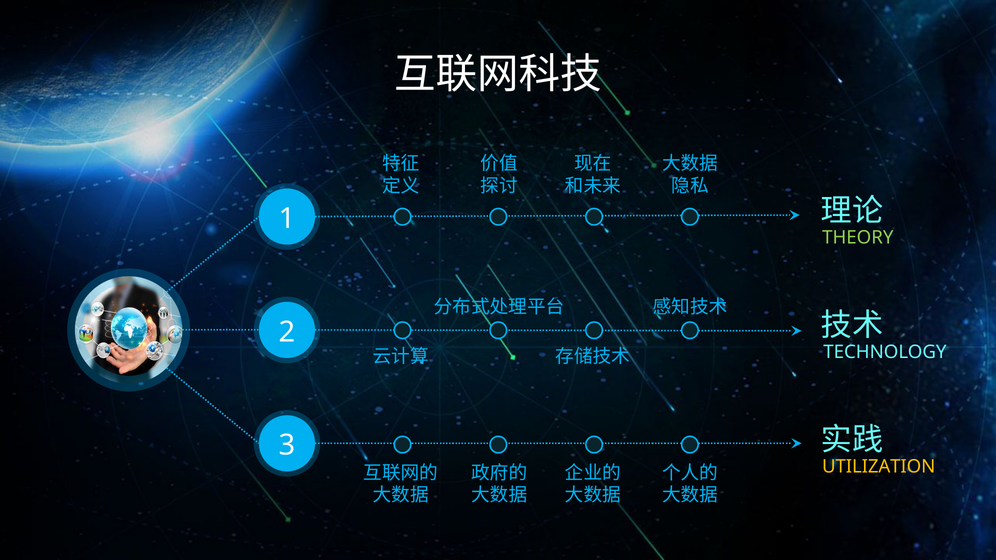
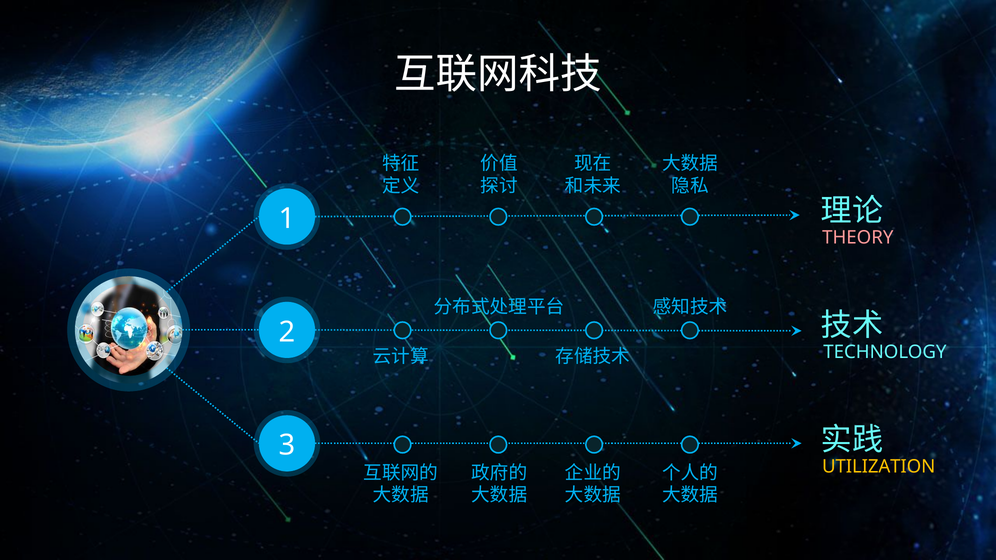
THEORY colour: light green -> pink (858, 237)
